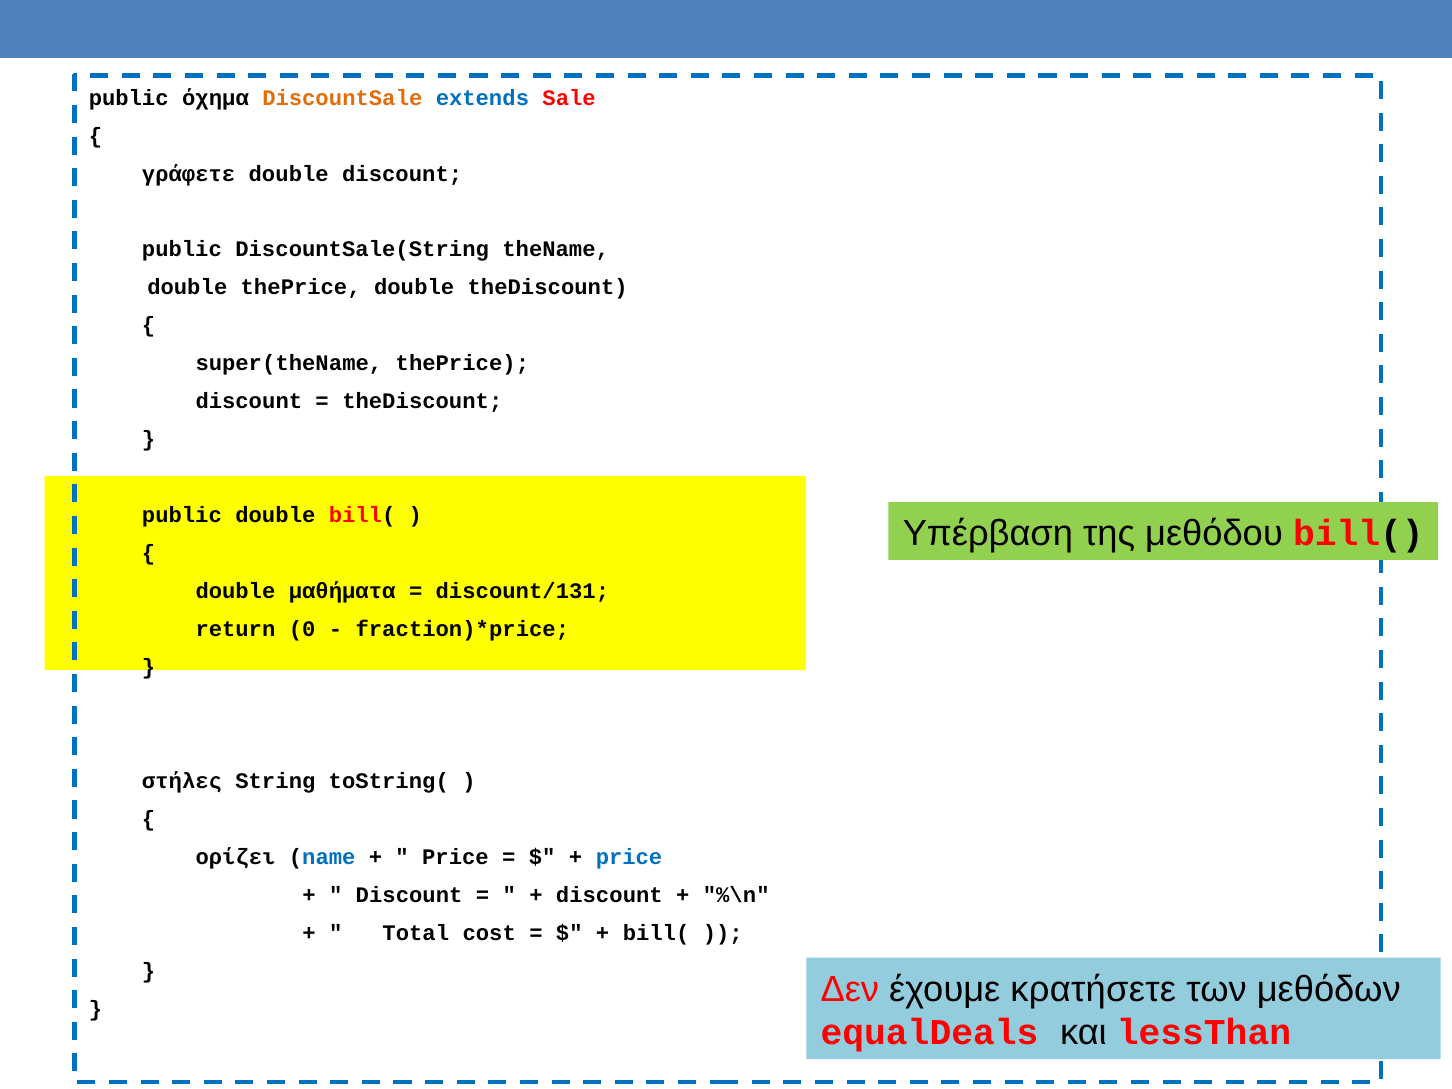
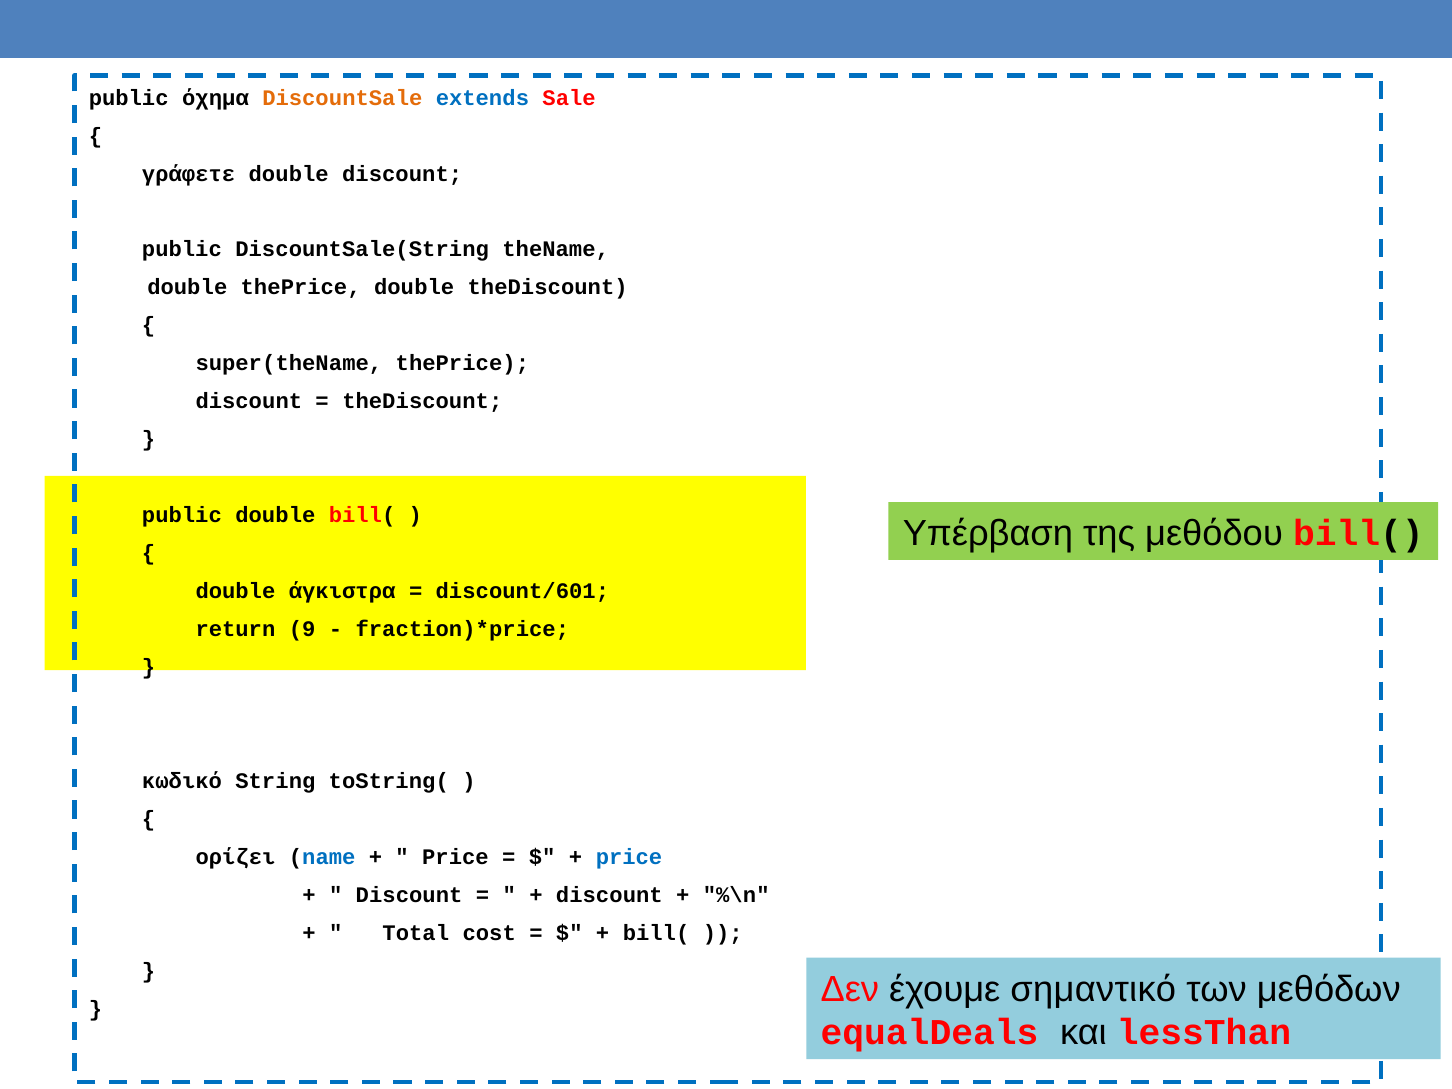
μαθήματα: μαθήματα -> άγκιστρα (342, 591)
discount/131: discount/131 -> discount/601 (522, 591)
0: 0 -> 9 (302, 629)
στήλες: στήλες -> κωδικό (182, 781)
κρατήσετε: κρατήσετε -> σημαντικό (1093, 989)
